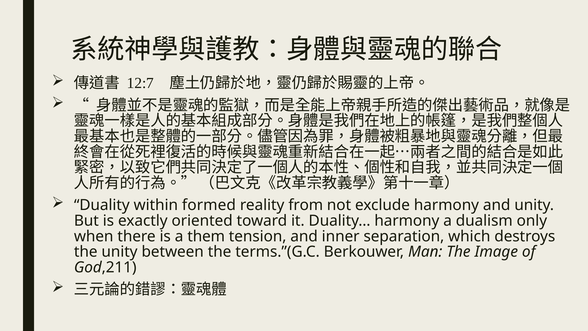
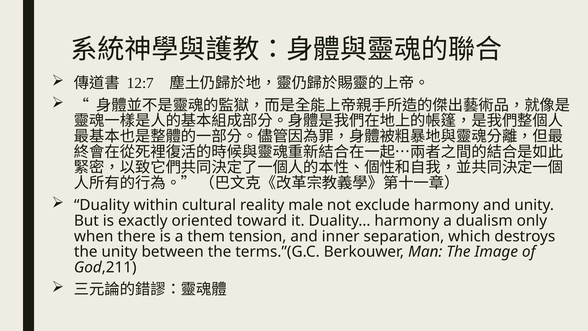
formed: formed -> cultural (209, 205)
from: from -> male (306, 205)
